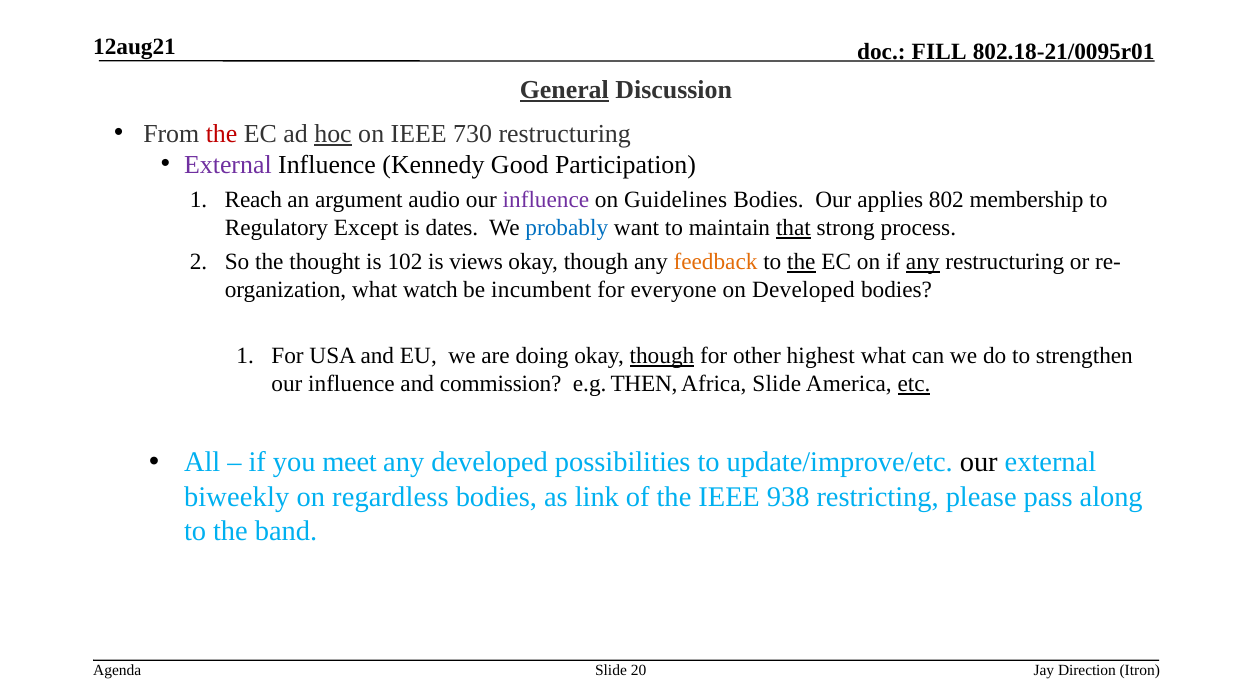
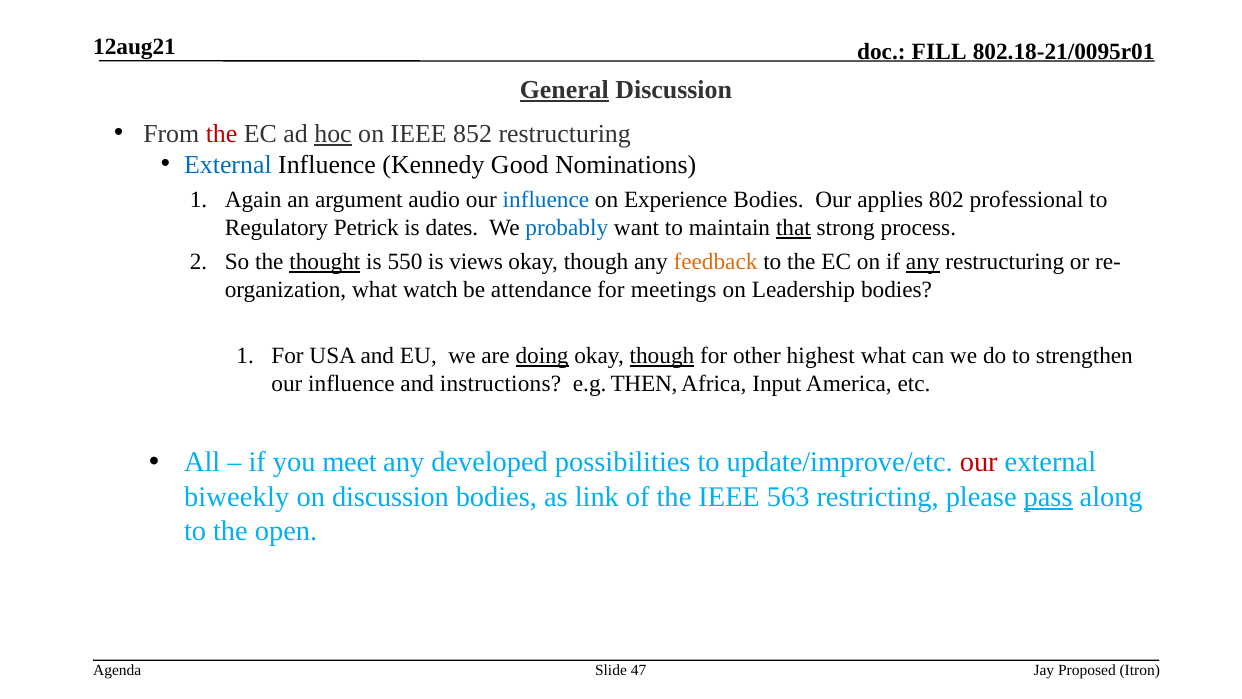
730: 730 -> 852 (473, 134)
External colour: purple -> blue (228, 165)
Participation: Participation -> Nominations (626, 165)
Reach: Reach -> Again (253, 200)
influence colour: purple -> blue (546, 200)
Guidelines: Guidelines -> Experience (676, 200)
membership: membership -> professional (1027, 200)
Except: Except -> Petrick (366, 228)
thought underline: none -> present (325, 262)
102: 102 -> 550 (405, 262)
the underline: present -> none (801, 262)
incumbent: incumbent -> attendance (541, 290)
everyone: everyone -> meetings (674, 290)
on Developed: Developed -> Leadership (803, 290)
doing underline: none -> present (542, 356)
commission: commission -> instructions (501, 384)
Africa Slide: Slide -> Input (777, 384)
etc underline: present -> none (914, 384)
our colour: black -> red (979, 462)
on regardless: regardless -> discussion (391, 496)
938: 938 -> 563 (788, 496)
pass underline: none -> present (1048, 496)
band: band -> open (286, 531)
20: 20 -> 47 (639, 670)
Direction: Direction -> Proposed (1087, 670)
